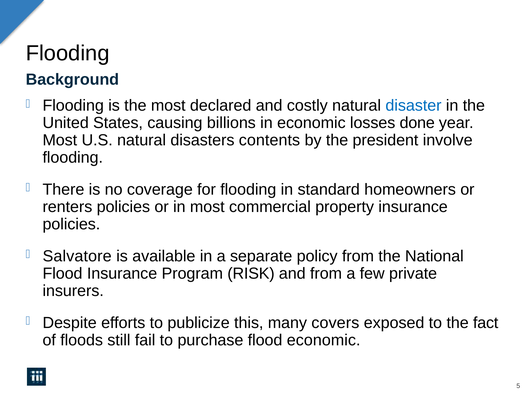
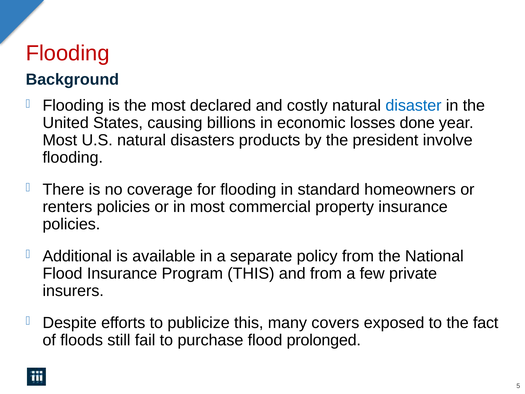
Flooding colour: black -> red (68, 53)
contents: contents -> products (270, 140)
Salvatore: Salvatore -> Additional (77, 256)
Program RISK: RISK -> THIS (251, 273)
flood economic: economic -> prolonged (324, 340)
